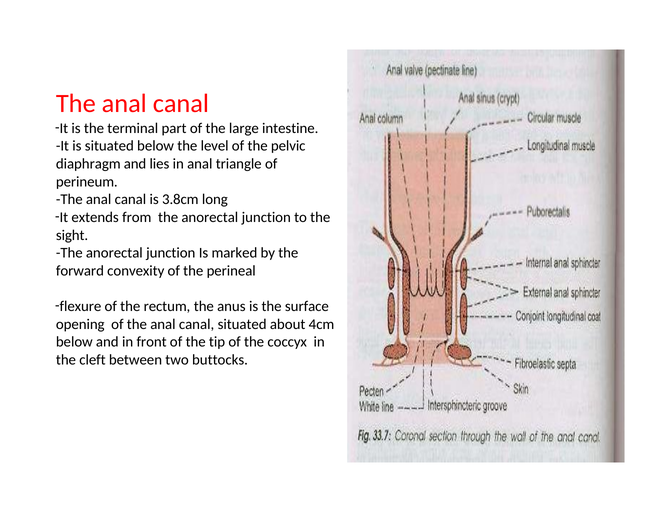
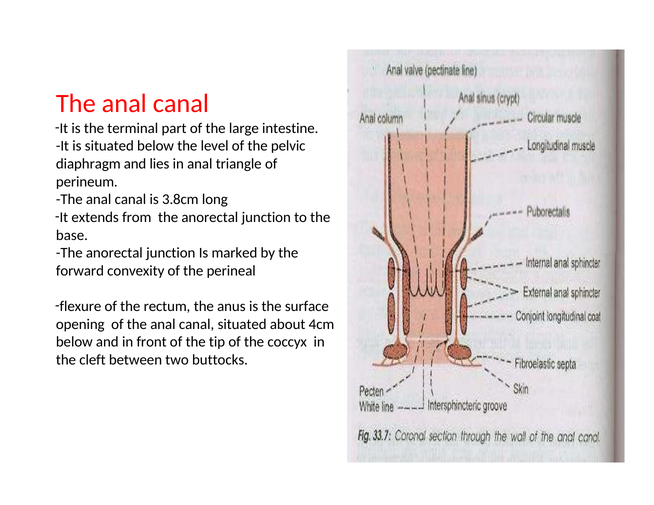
sight: sight -> base (72, 235)
